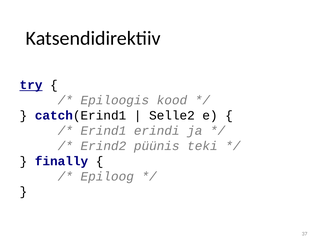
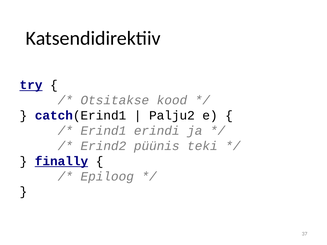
Epiloogis: Epiloogis -> Otsitakse (115, 100)
Selle2: Selle2 -> Palju2 (172, 116)
finally underline: none -> present (61, 161)
